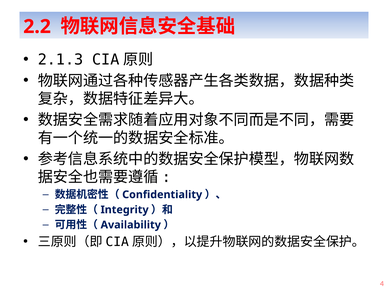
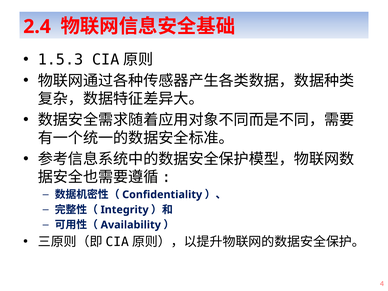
2.2: 2.2 -> 2.4 (37, 27)
2.1.3: 2.1.3 -> 1.5.3 (61, 60)
